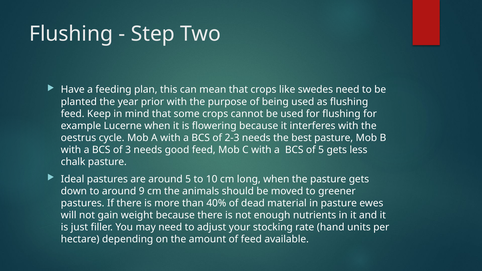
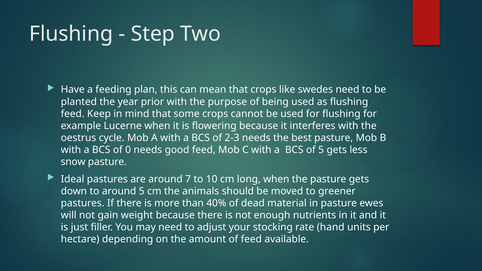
3: 3 -> 0 (128, 150)
chalk: chalk -> snow (73, 162)
around 5: 5 -> 7 (188, 179)
around 9: 9 -> 5 (142, 191)
